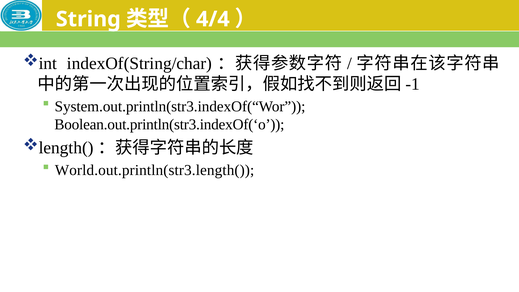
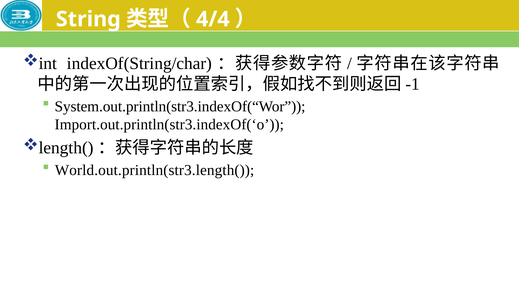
Boolean.out.println(str3.indexOf(‘o: Boolean.out.println(str3.indexOf(‘o -> Import.out.println(str3.indexOf(‘o (169, 125)
